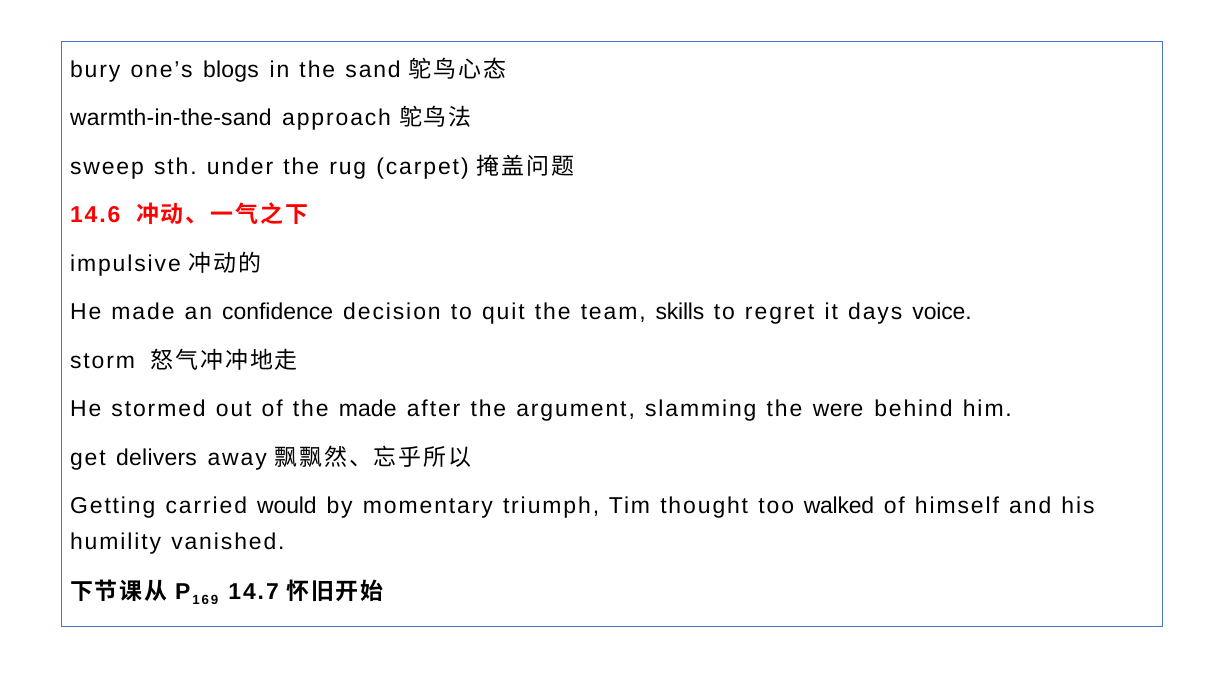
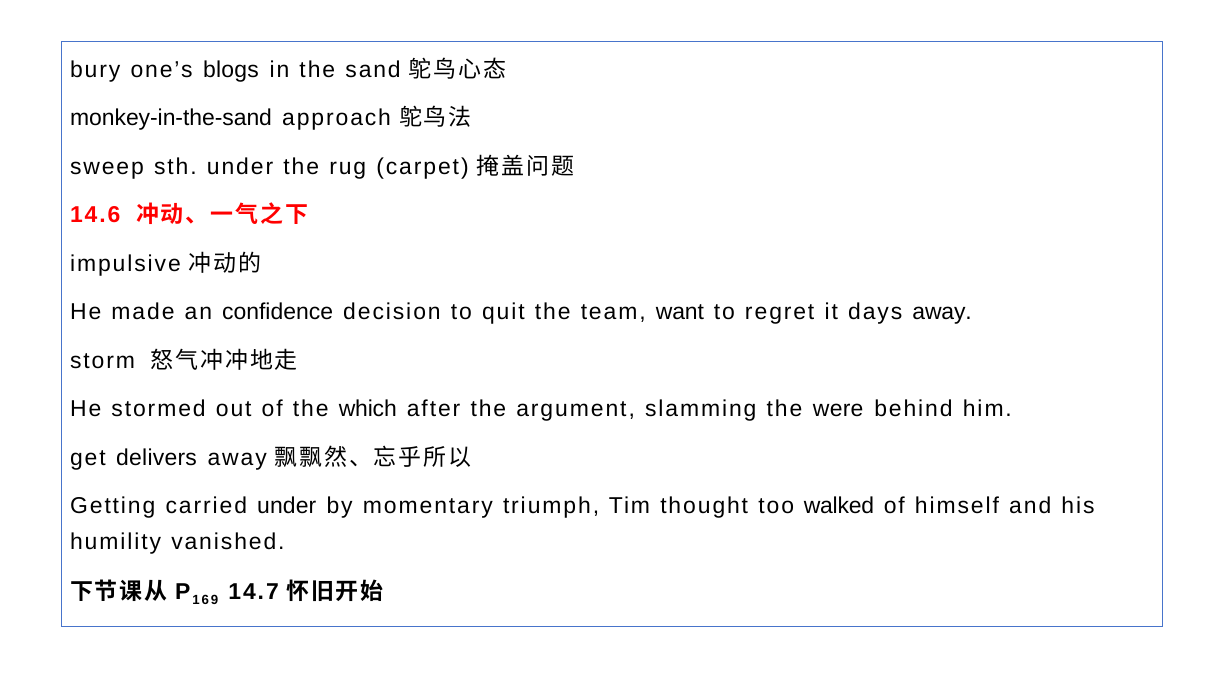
warmth-in-the-sand: warmth-in-the-sand -> monkey-in-the-sand (171, 118)
skills: skills -> want (680, 312)
days voice: voice -> away (942, 312)
the made: made -> which (368, 409)
carried would: would -> under (287, 507)
